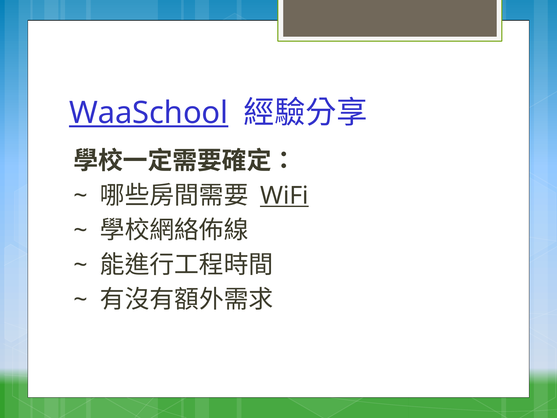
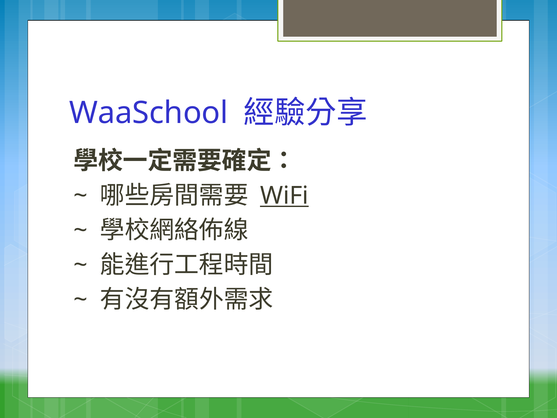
WaaSchool underline: present -> none (149, 113)
